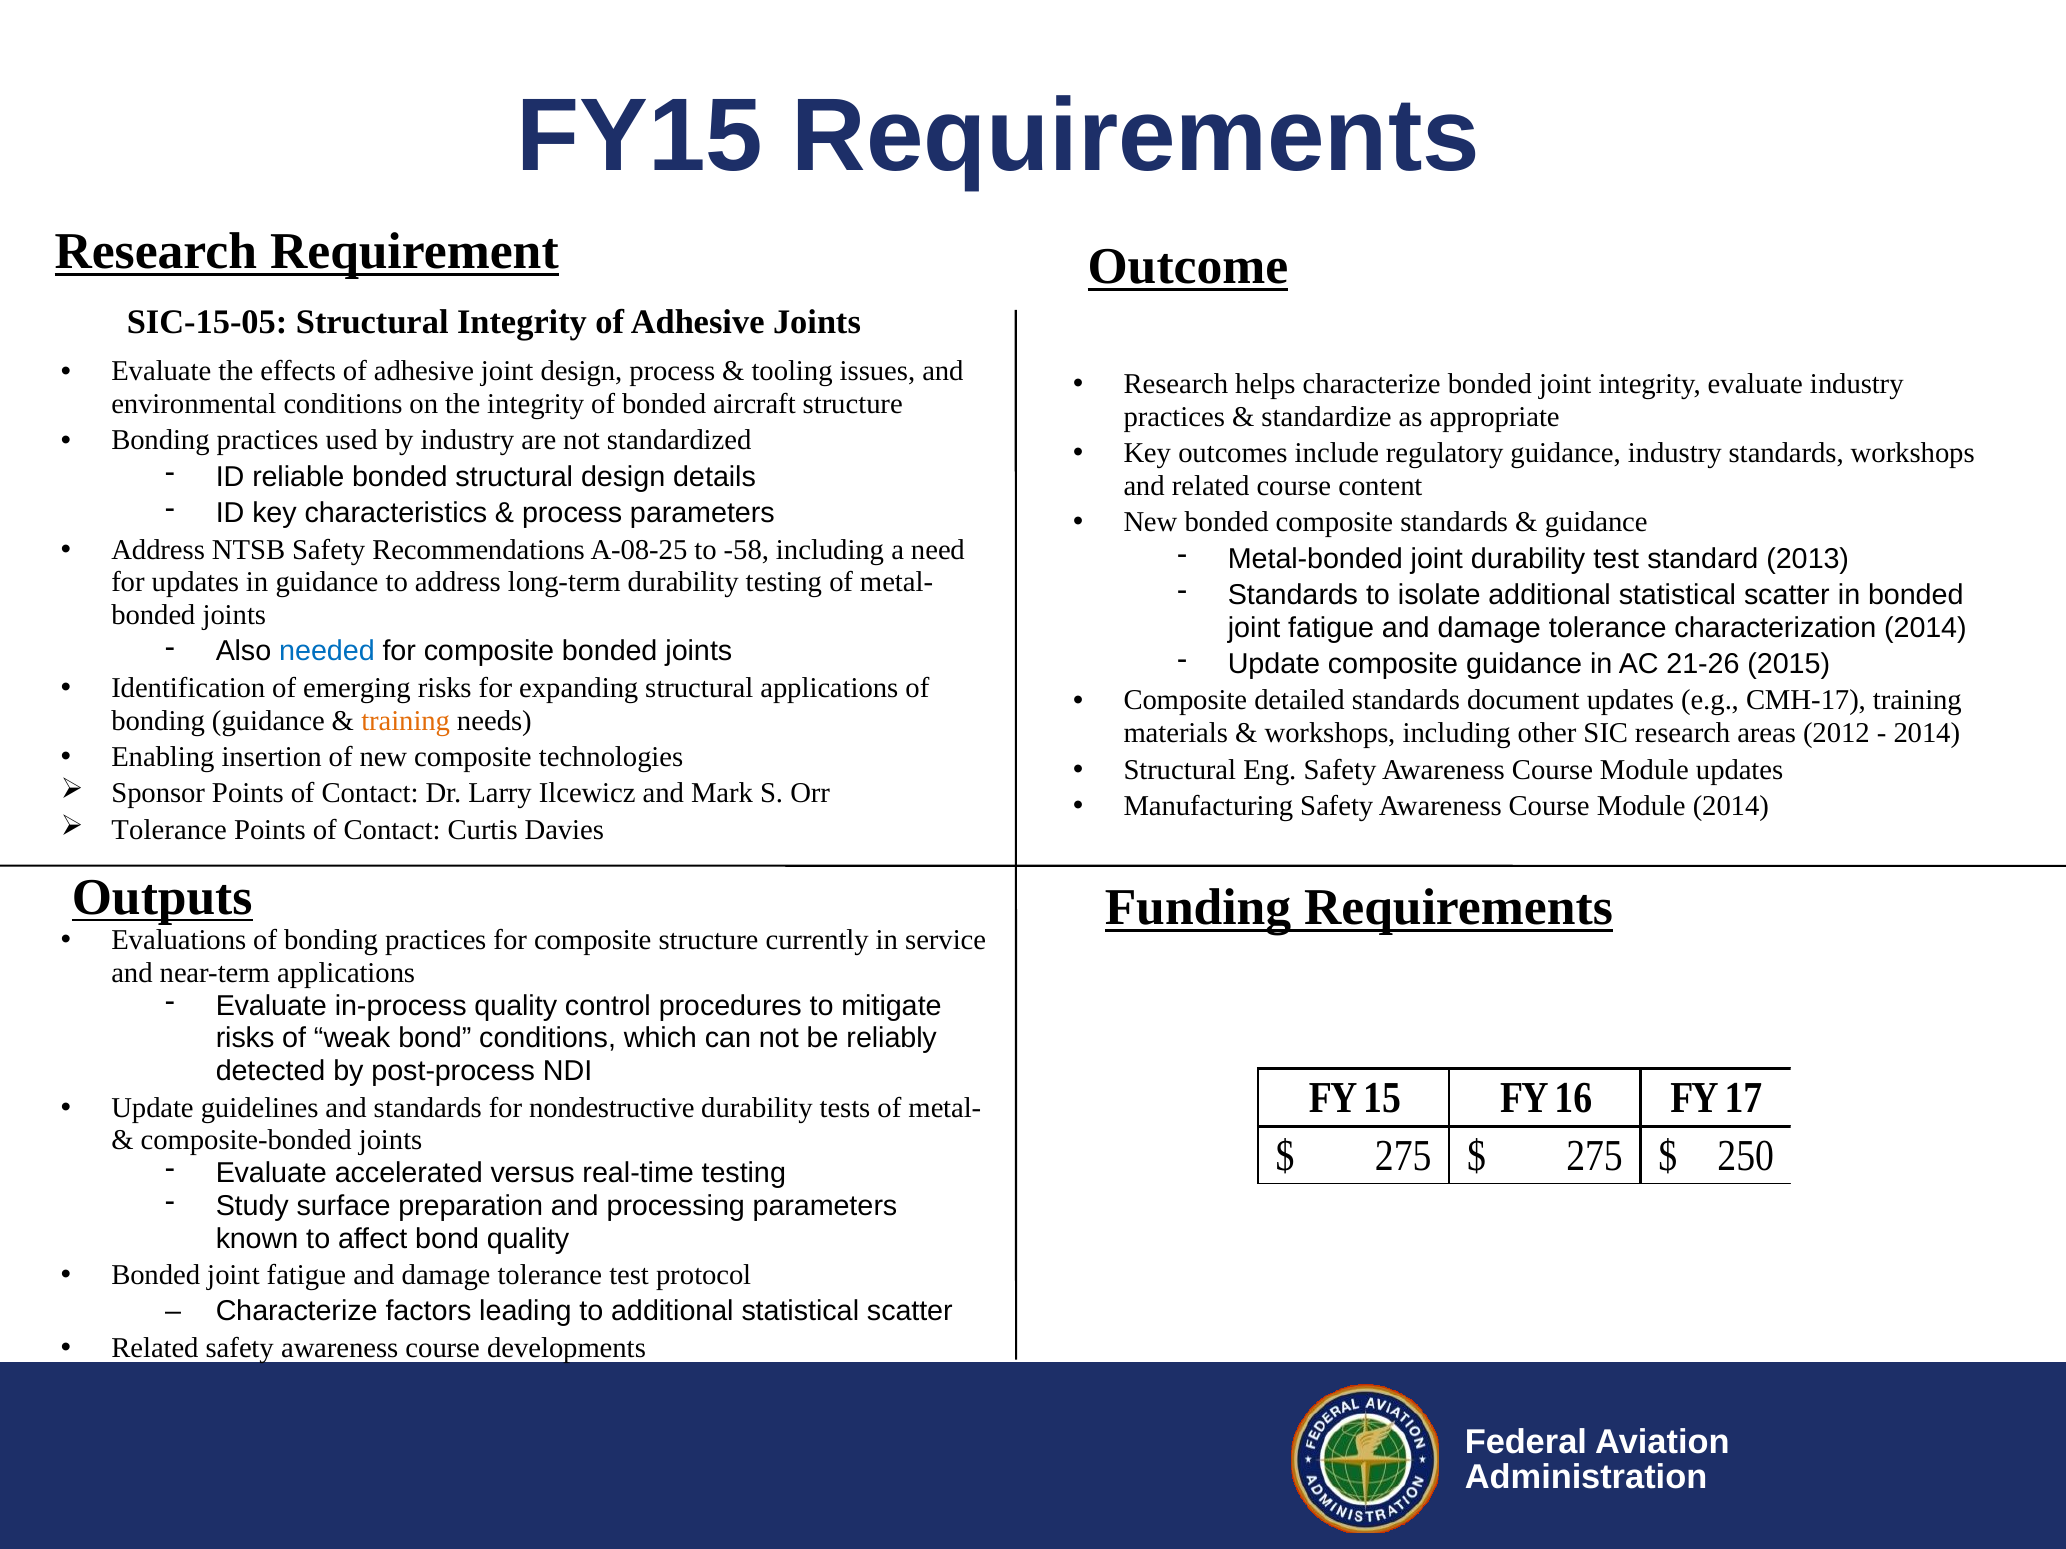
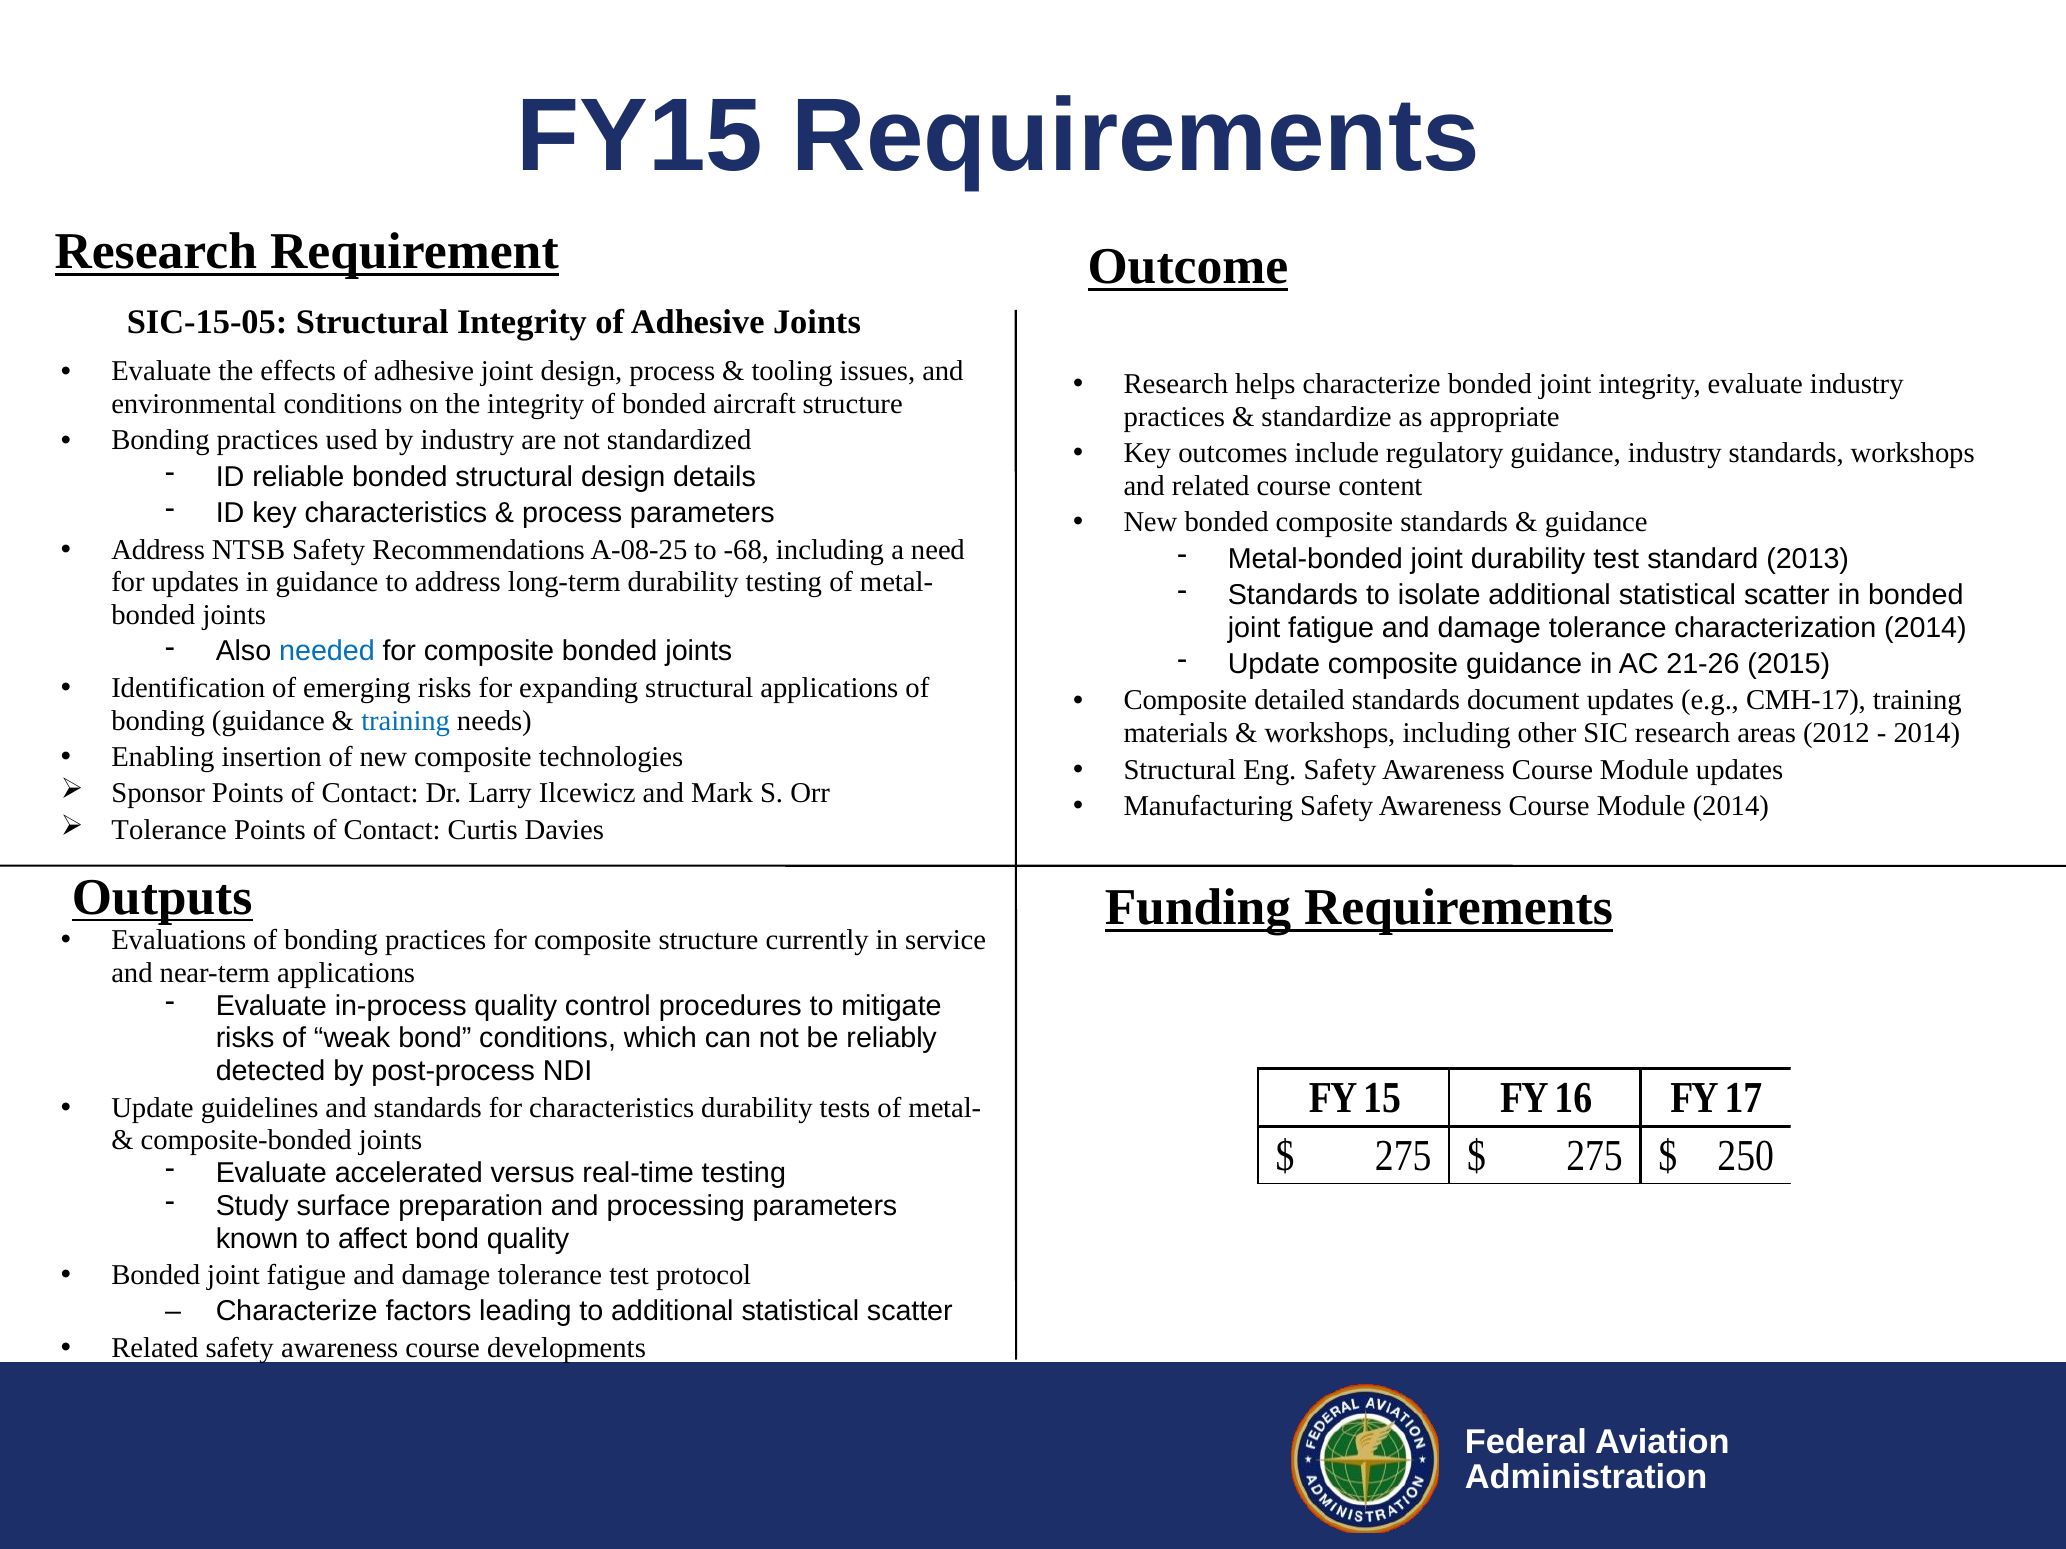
-58: -58 -> -68 (746, 550)
training colour: orange -> blue (406, 721)
for nondestructive: nondestructive -> characteristics (612, 1108)
